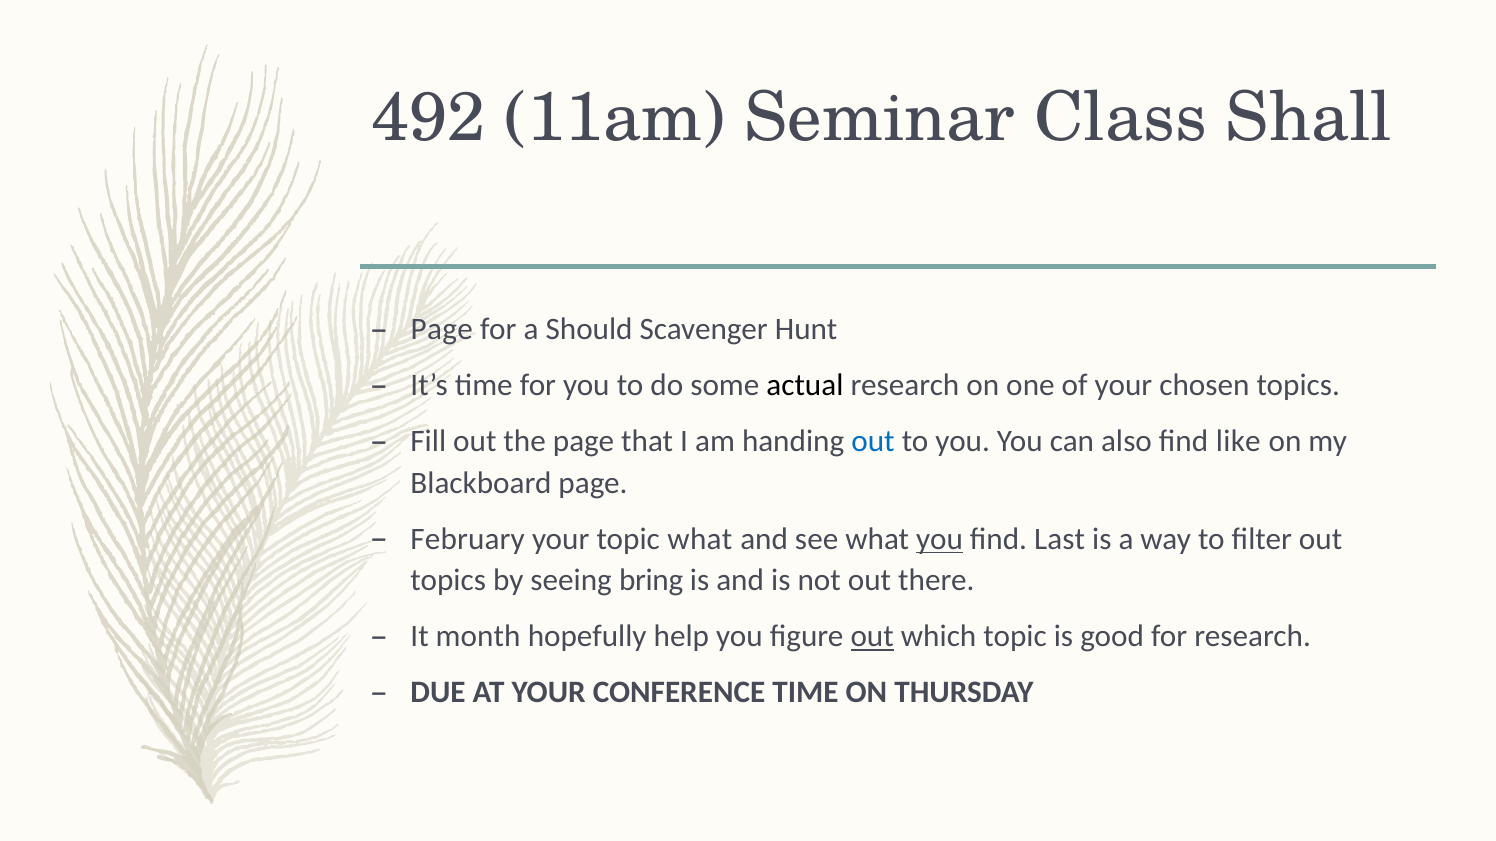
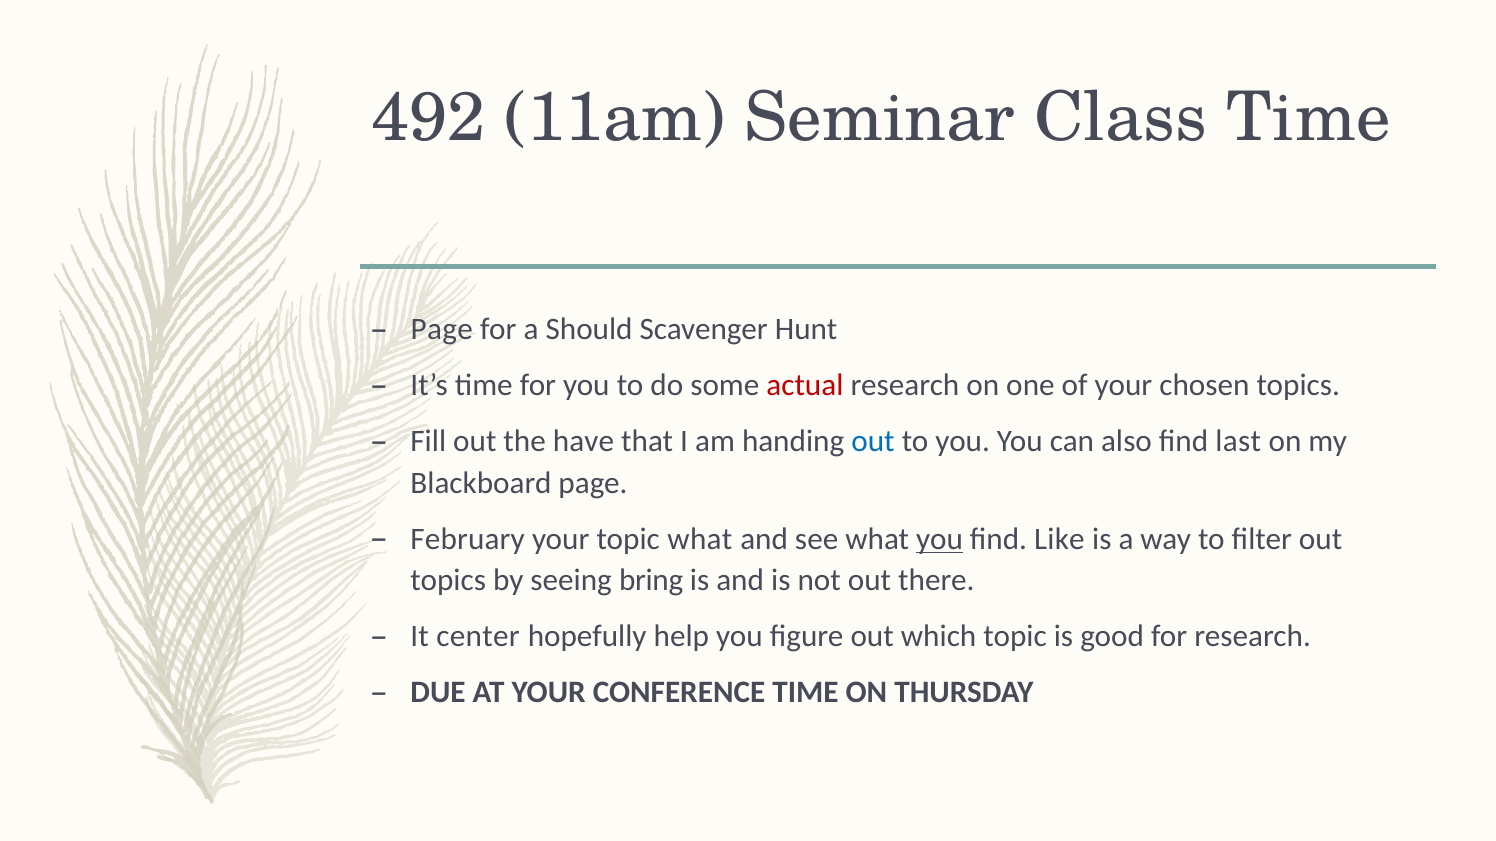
Class Shall: Shall -> Time (1309, 118)
actual colour: black -> red (805, 386)
the page: page -> have (584, 442)
like: like -> last (1238, 442)
Last: Last -> Like (1059, 539)
month: month -> center (478, 637)
out underline: present -> none (872, 637)
